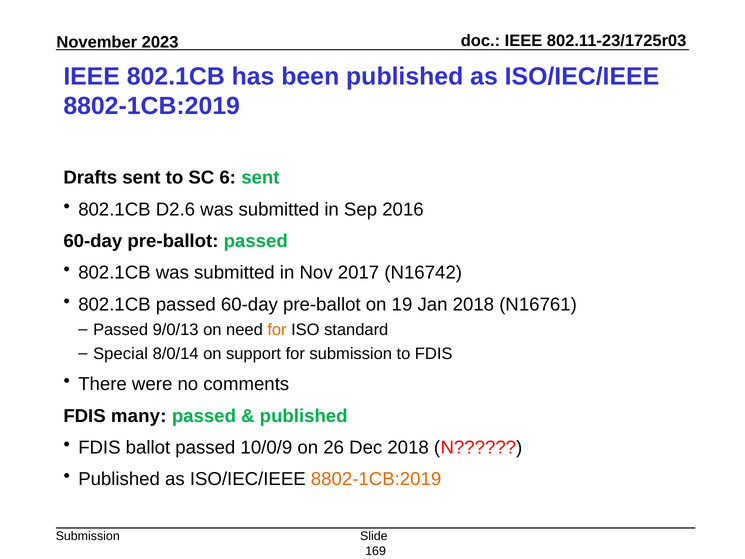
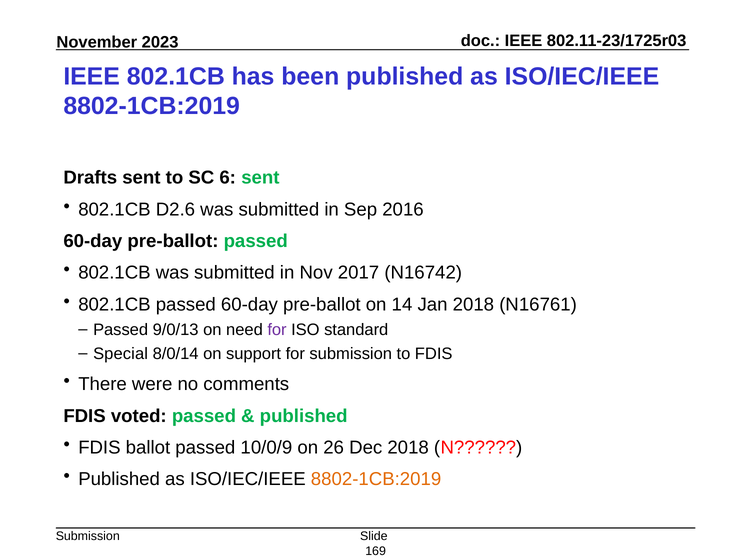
19: 19 -> 14 (402, 304)
for colour: orange -> purple (277, 329)
many: many -> voted (139, 416)
